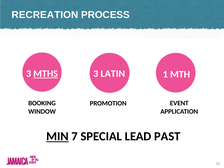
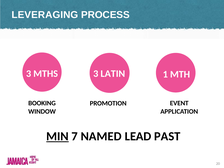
RECREATION: RECREATION -> LEVERAGING (45, 15)
MTHS underline: present -> none (46, 74)
SPECIAL: SPECIAL -> NAMED (101, 136)
